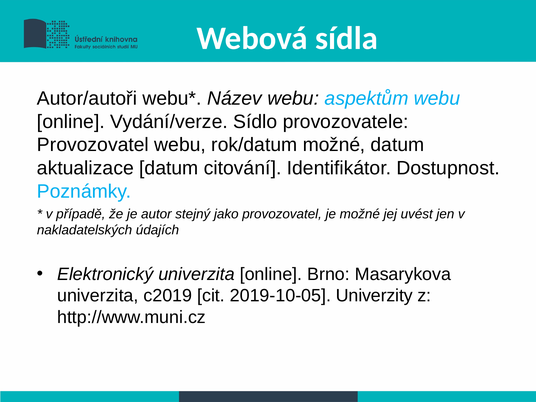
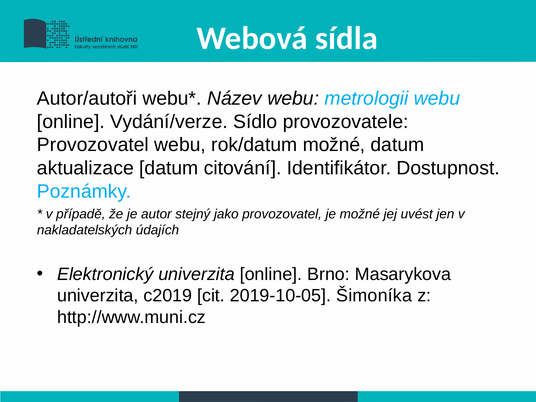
aspektům: aspektům -> metrologii (367, 98)
Univerzity: Univerzity -> Šimoníka (374, 296)
